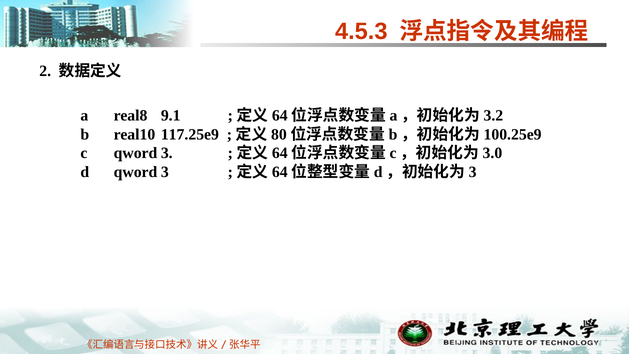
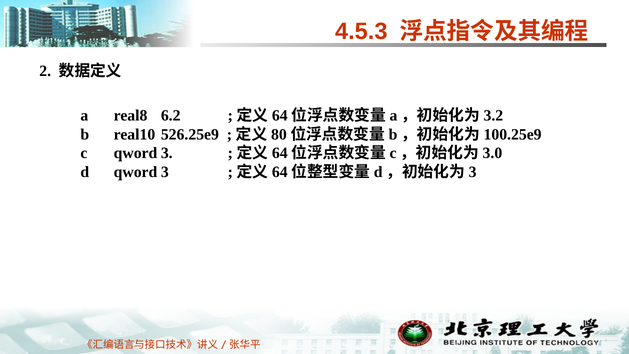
9.1: 9.1 -> 6.2 (171, 115)
117.25e9: 117.25e9 -> 526.25e9 (190, 134)
